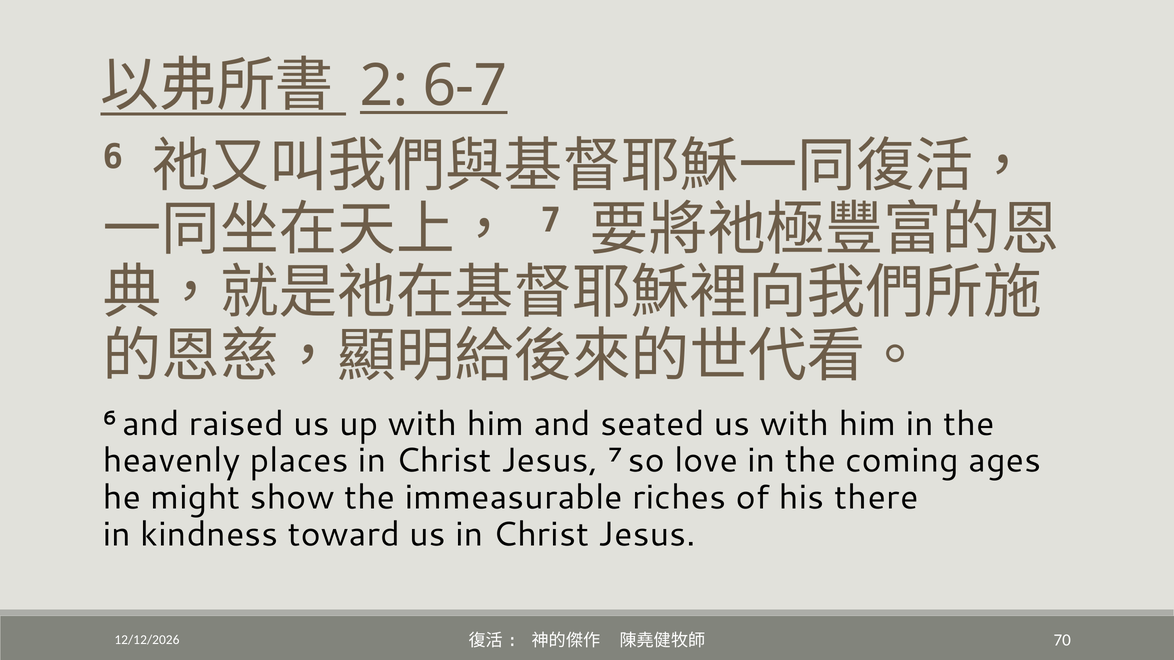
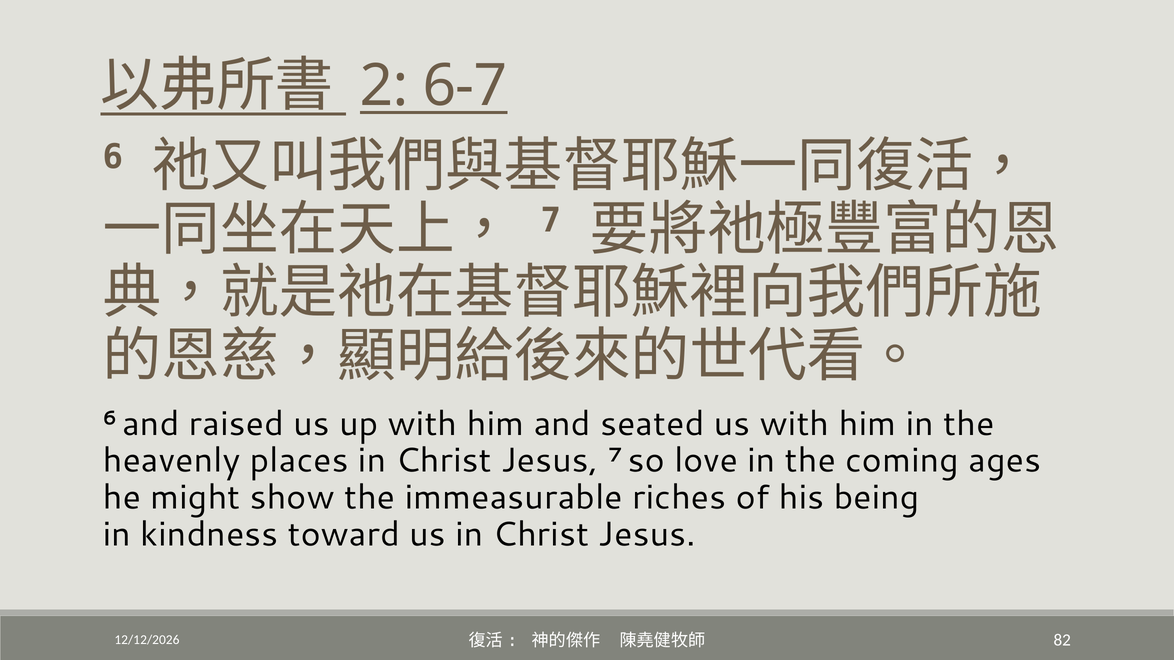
there: there -> being (877, 498)
70: 70 -> 82 (1062, 641)
